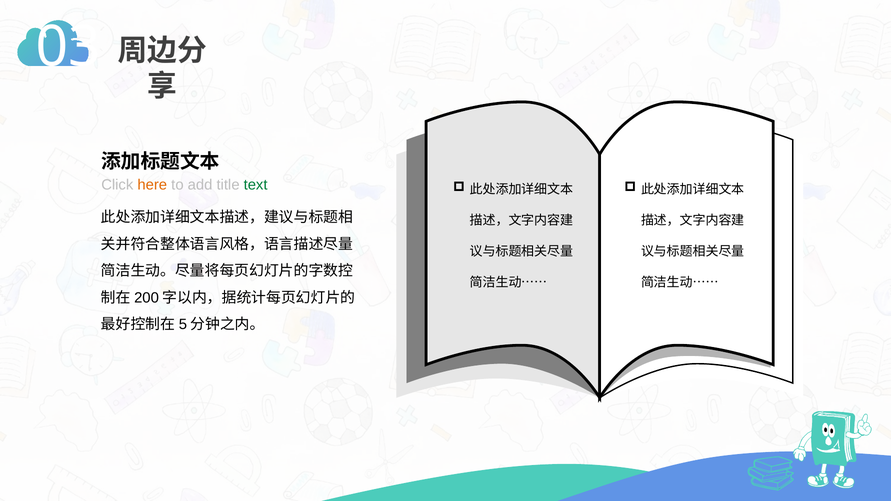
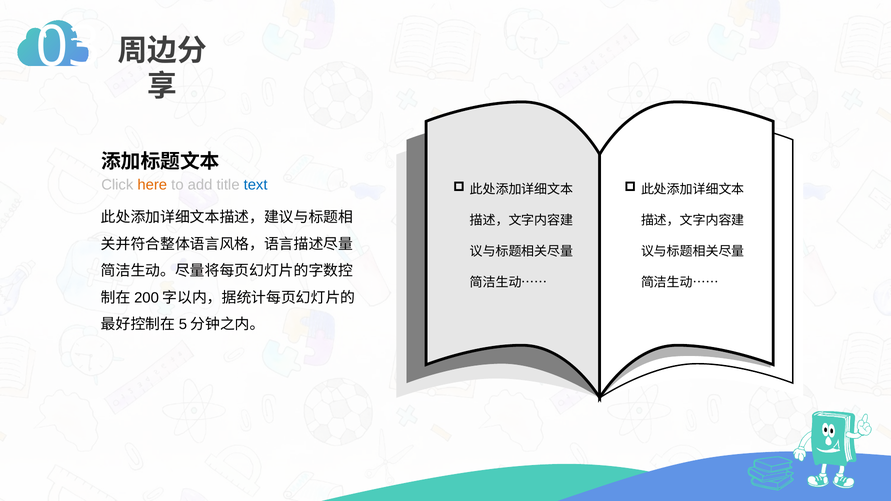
text colour: green -> blue (256, 185)
